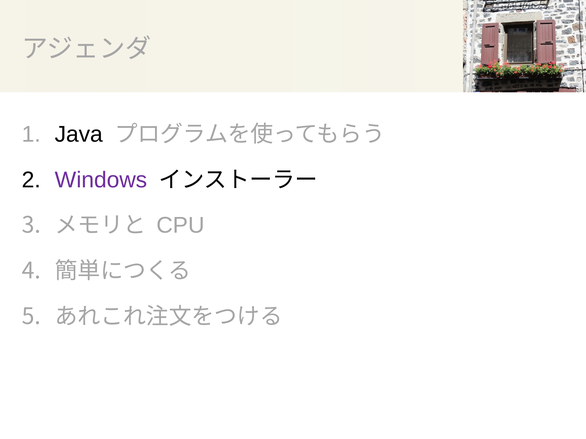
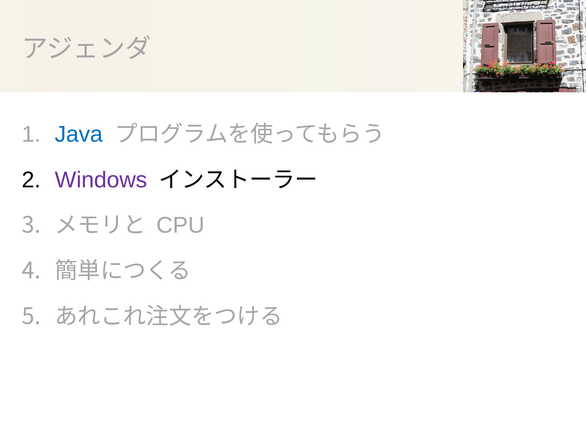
Java colour: black -> blue (79, 134)
